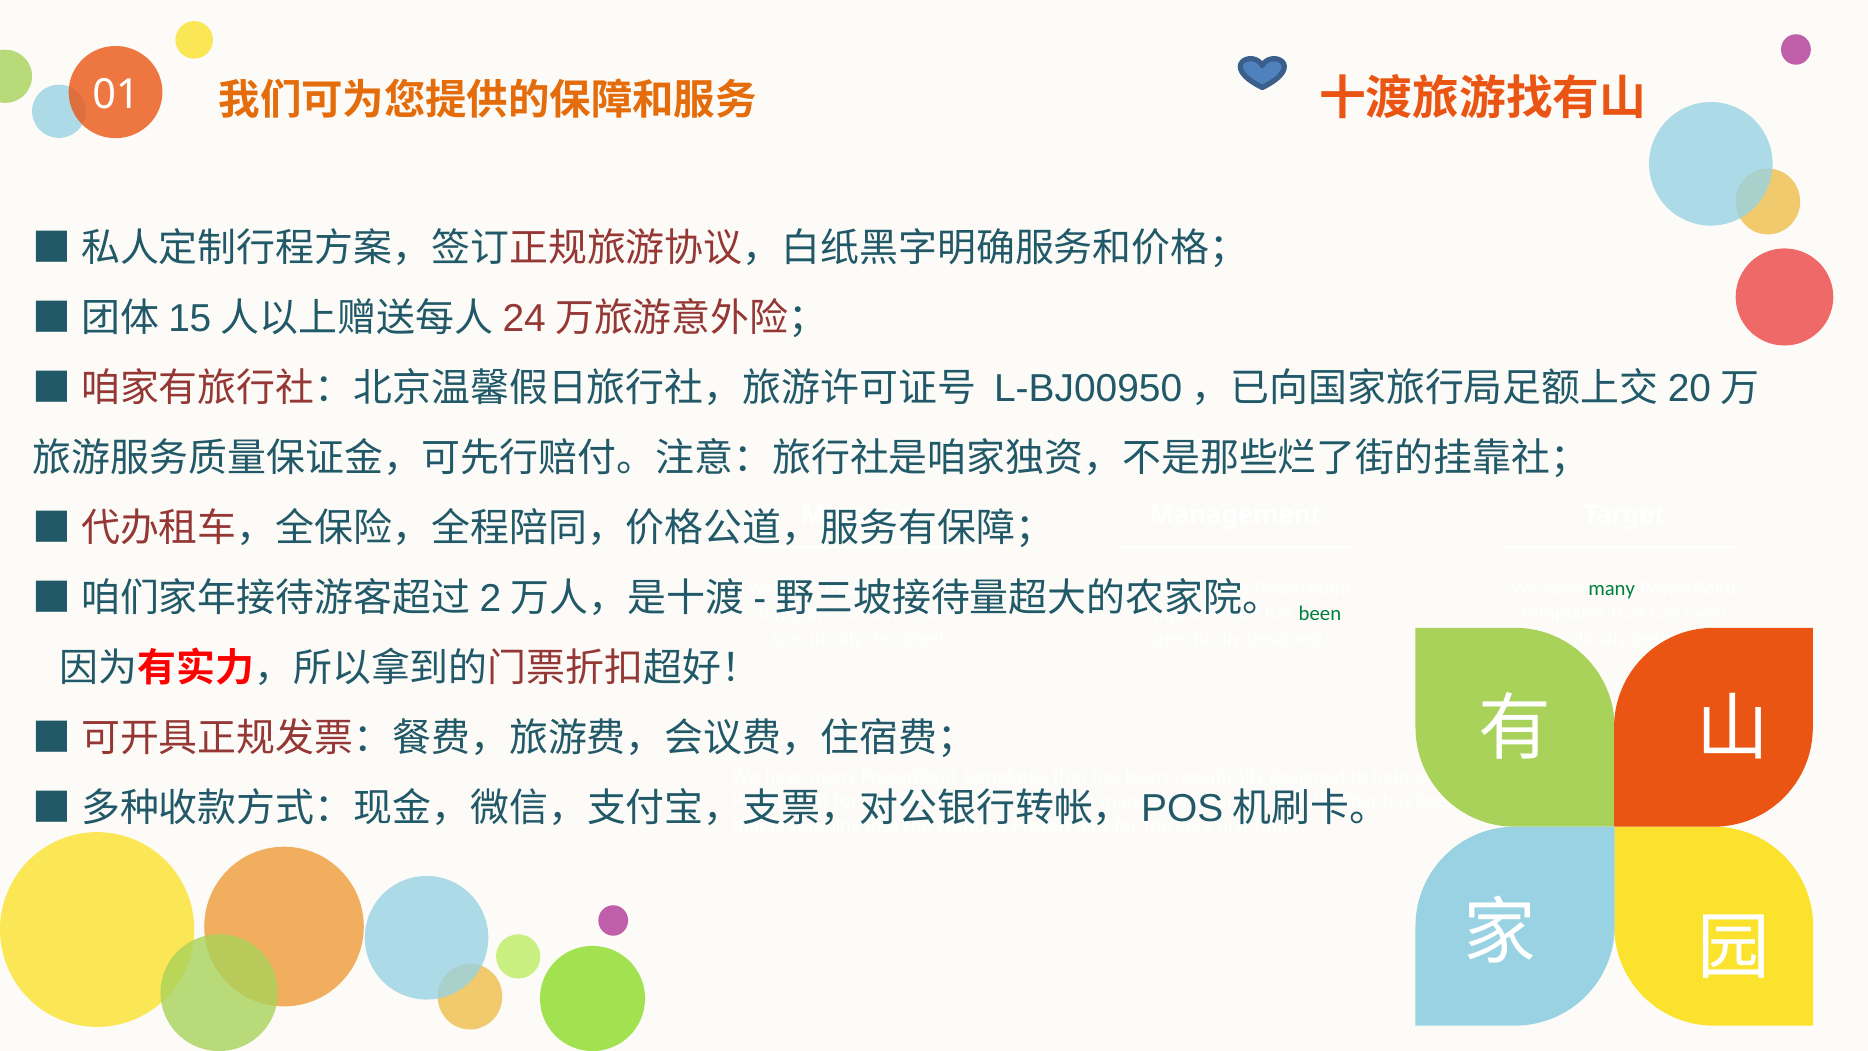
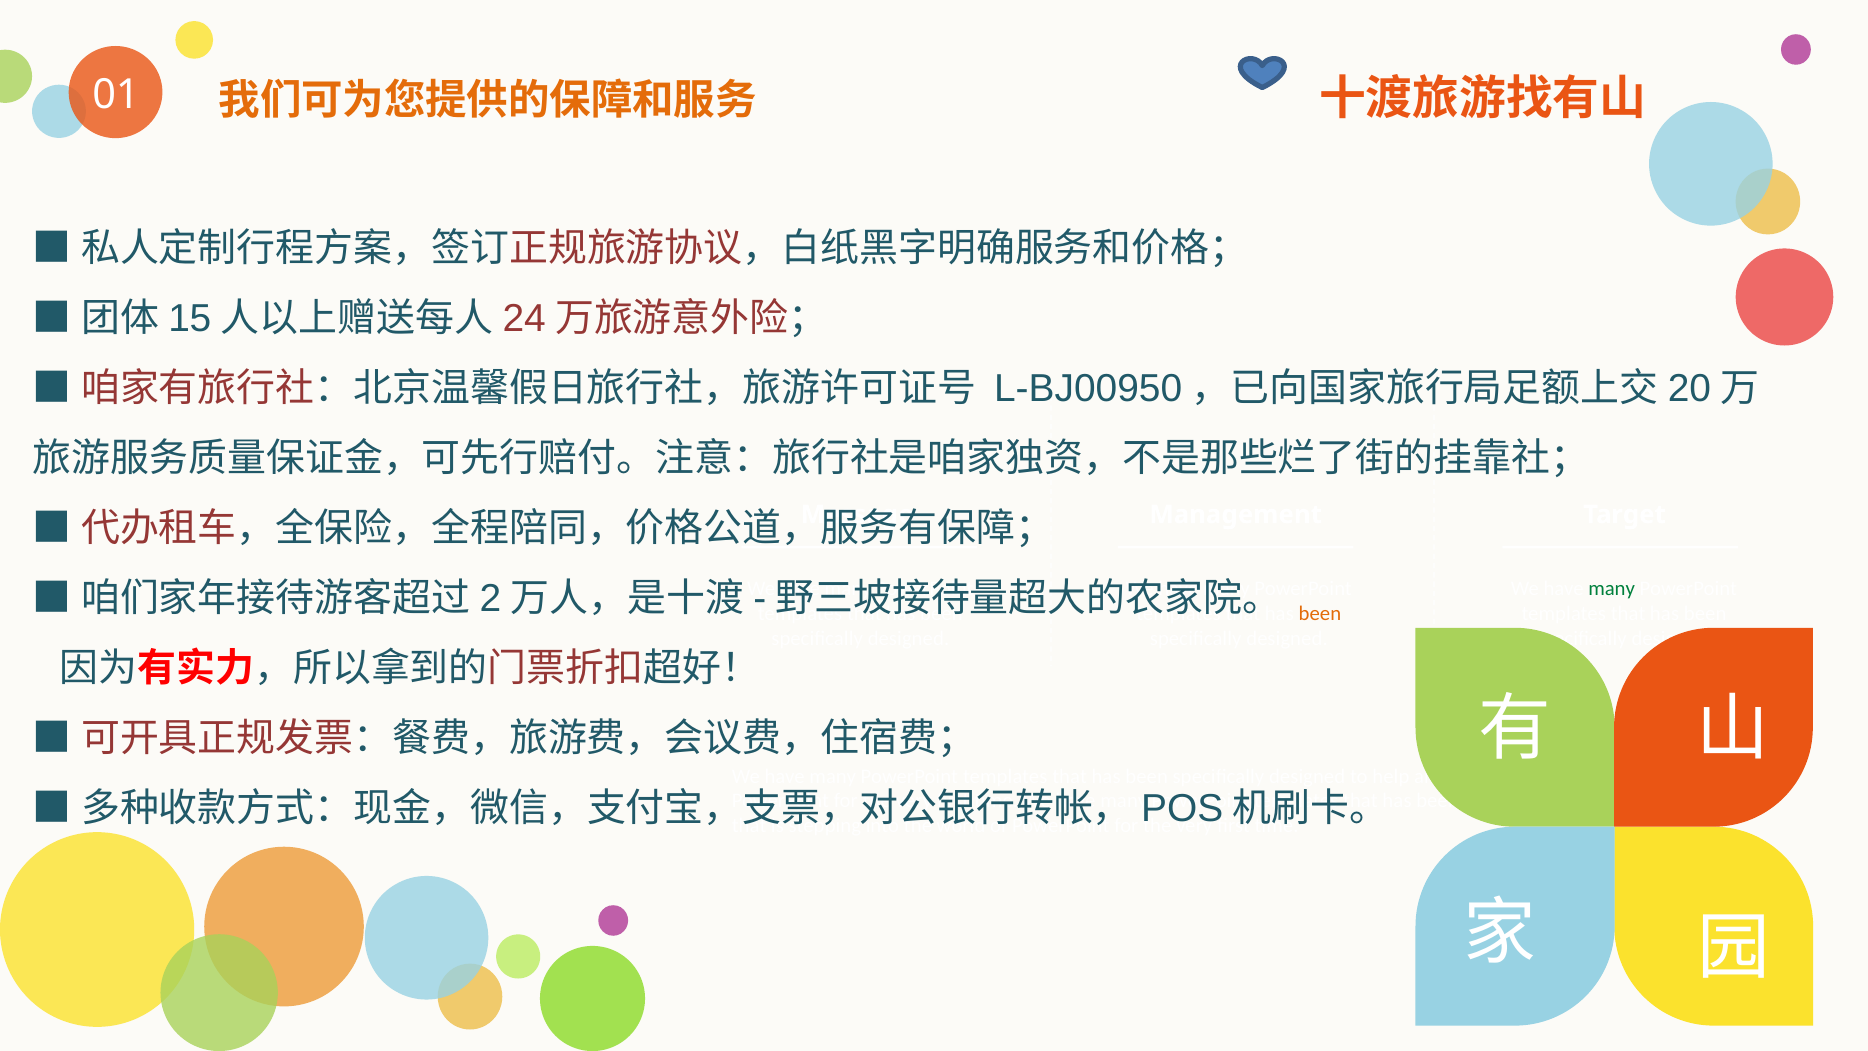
been colour: green -> orange (1320, 613)
